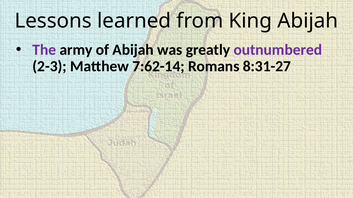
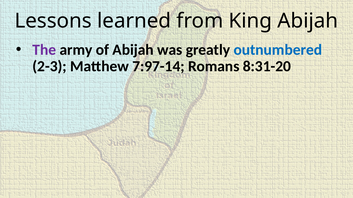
outnumbered colour: purple -> blue (278, 50)
7:62-14: 7:62-14 -> 7:97-14 (158, 66)
8:31-27: 8:31-27 -> 8:31-20 (267, 66)
